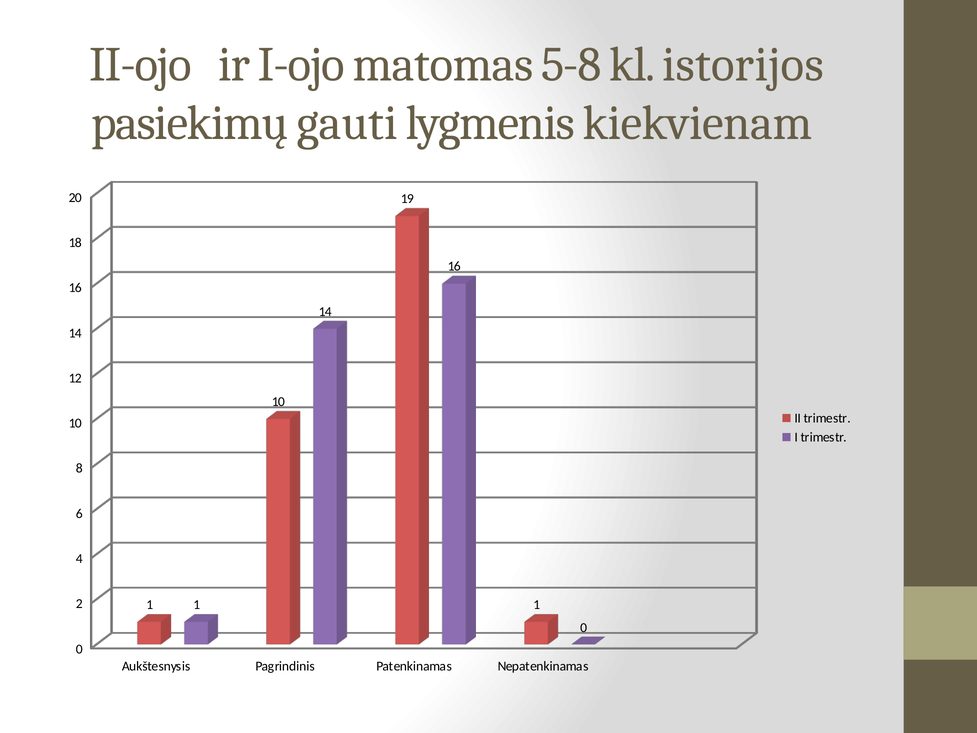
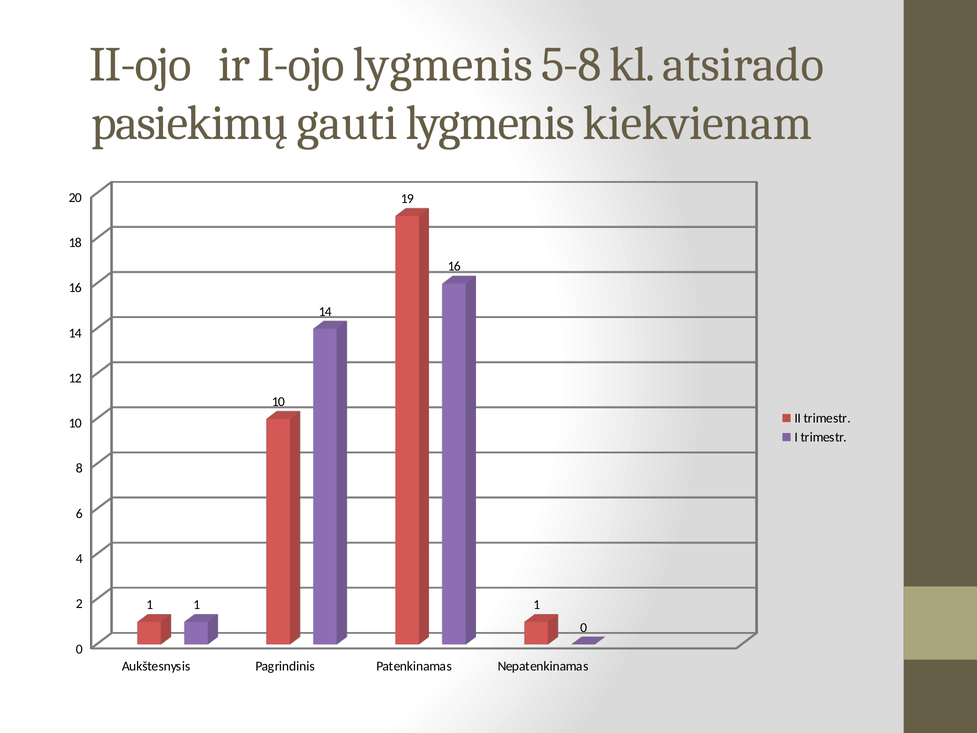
I-ojo matomas: matomas -> lygmenis (443, 65)
istorijos: istorijos -> atsirado (743, 65)
